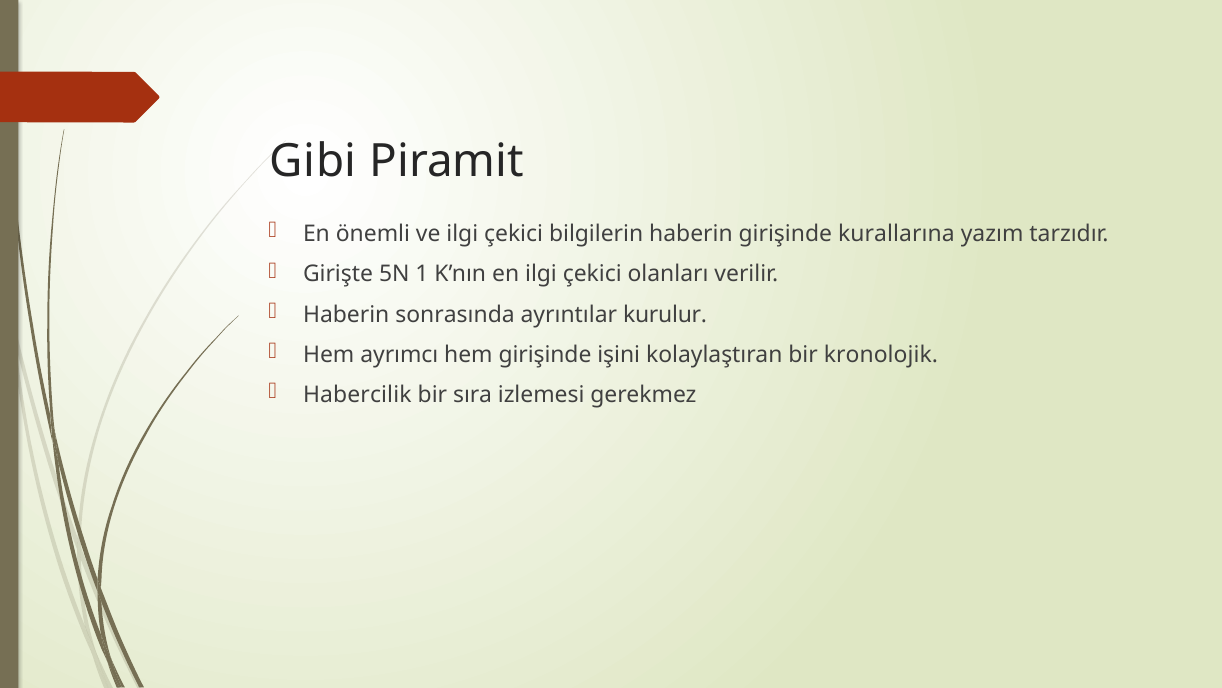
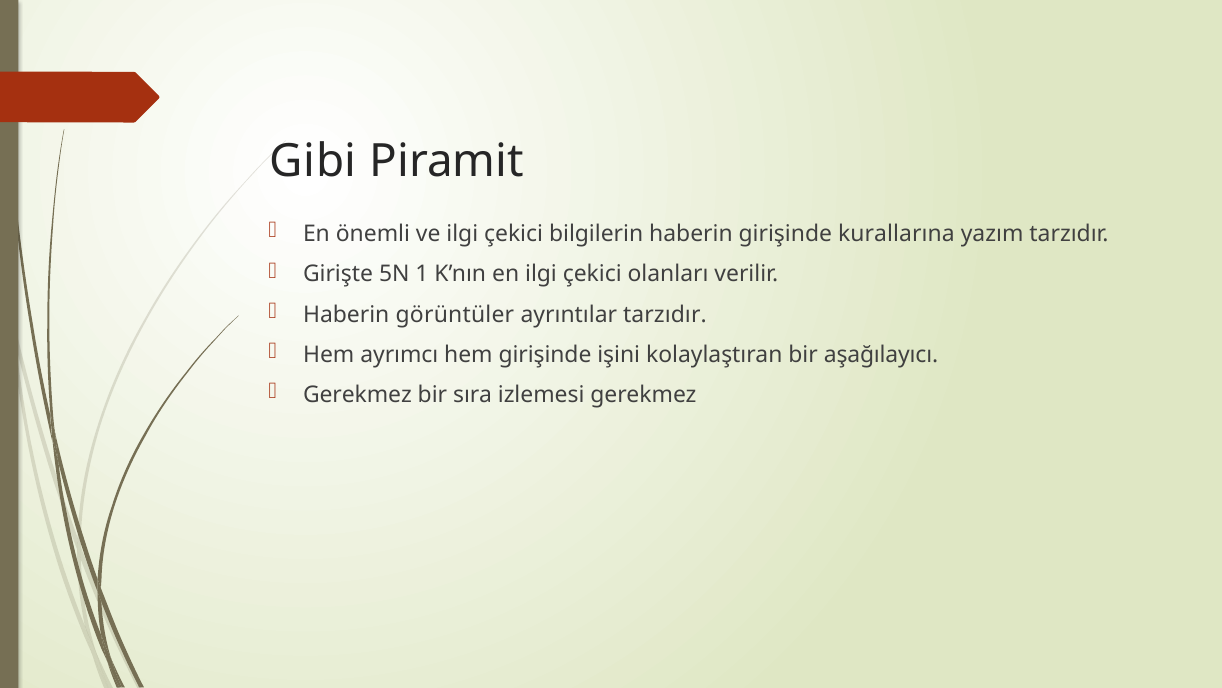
sonrasında: sonrasında -> görüntüler (455, 314)
ayrıntılar kurulur: kurulur -> tarzıdır (665, 314)
kronolojik: kronolojik -> aşağılayıcı (881, 354)
Habercilik: Habercilik -> Gerekmez (357, 395)
